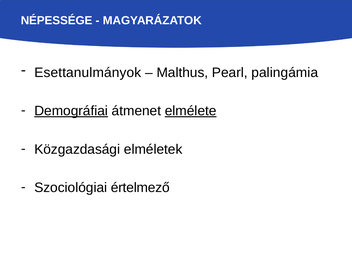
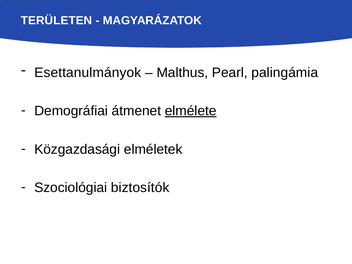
NÉPESSÉGE: NÉPESSÉGE -> TERÜLETEN (57, 21)
Demográfiai underline: present -> none (71, 111)
értelmező: értelmező -> biztosítók (140, 188)
